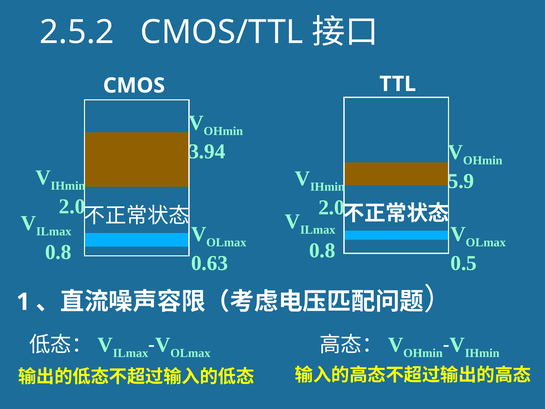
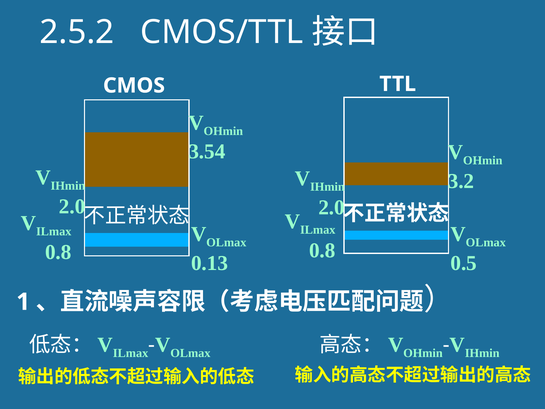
3.94: 3.94 -> 3.54 (207, 152)
5.9: 5.9 -> 3.2 (461, 181)
0.63: 0.63 -> 0.13 (210, 263)
